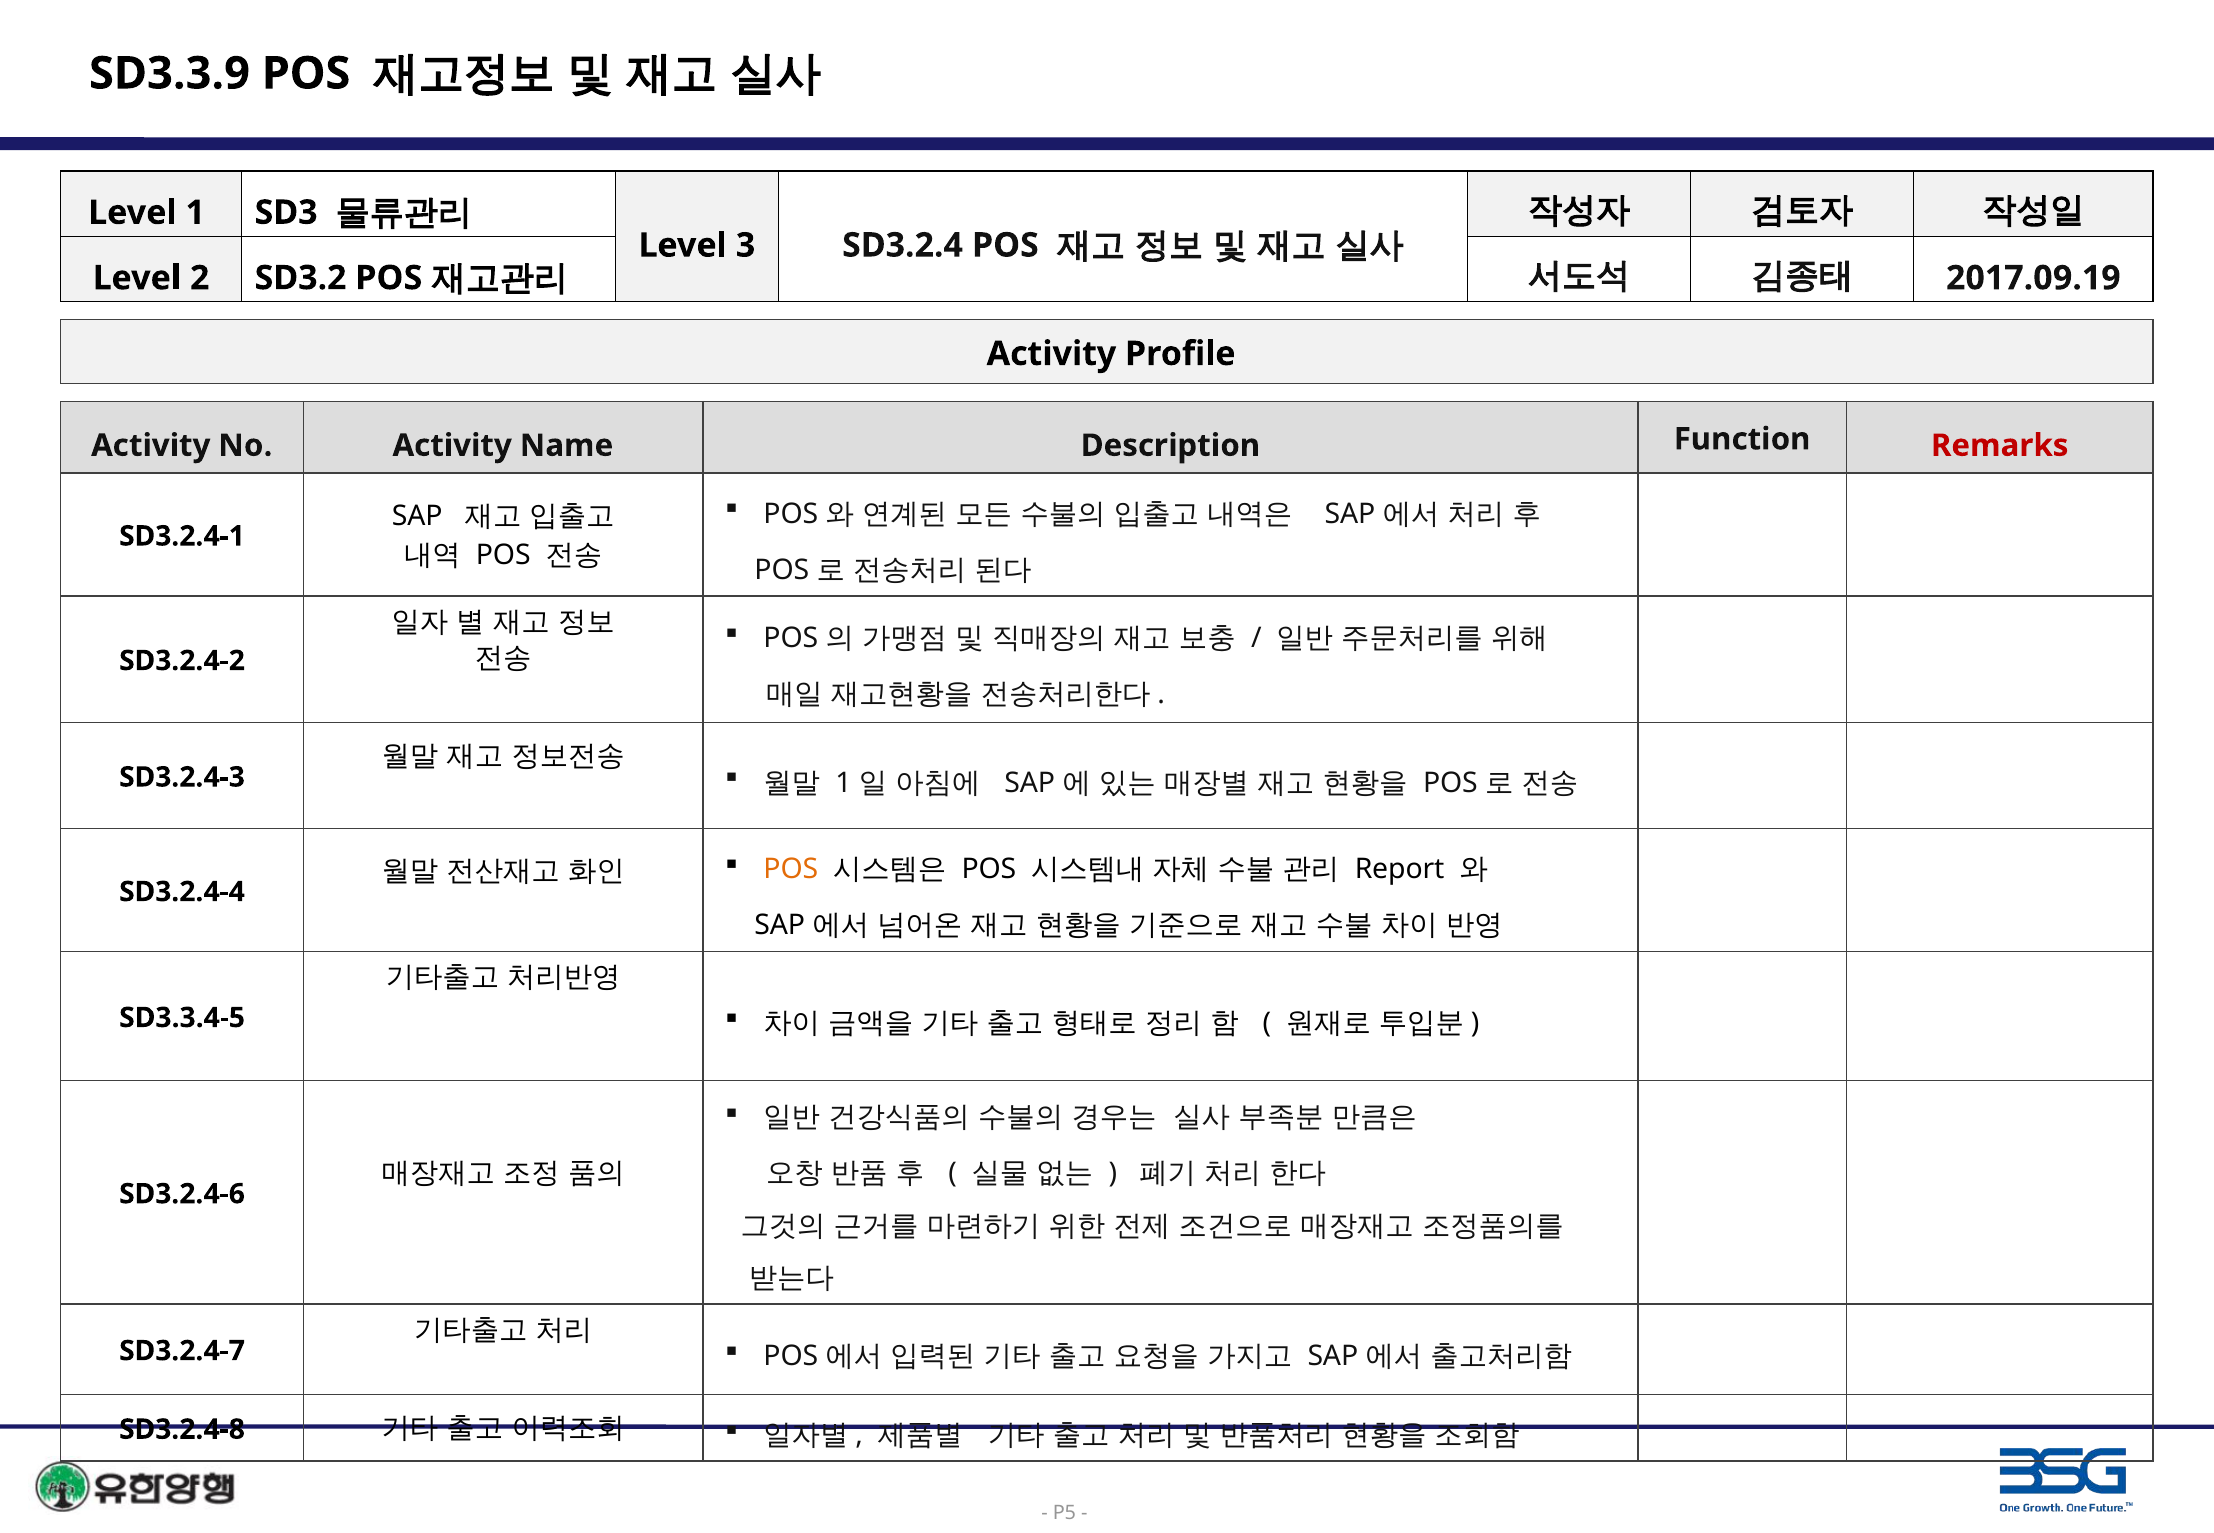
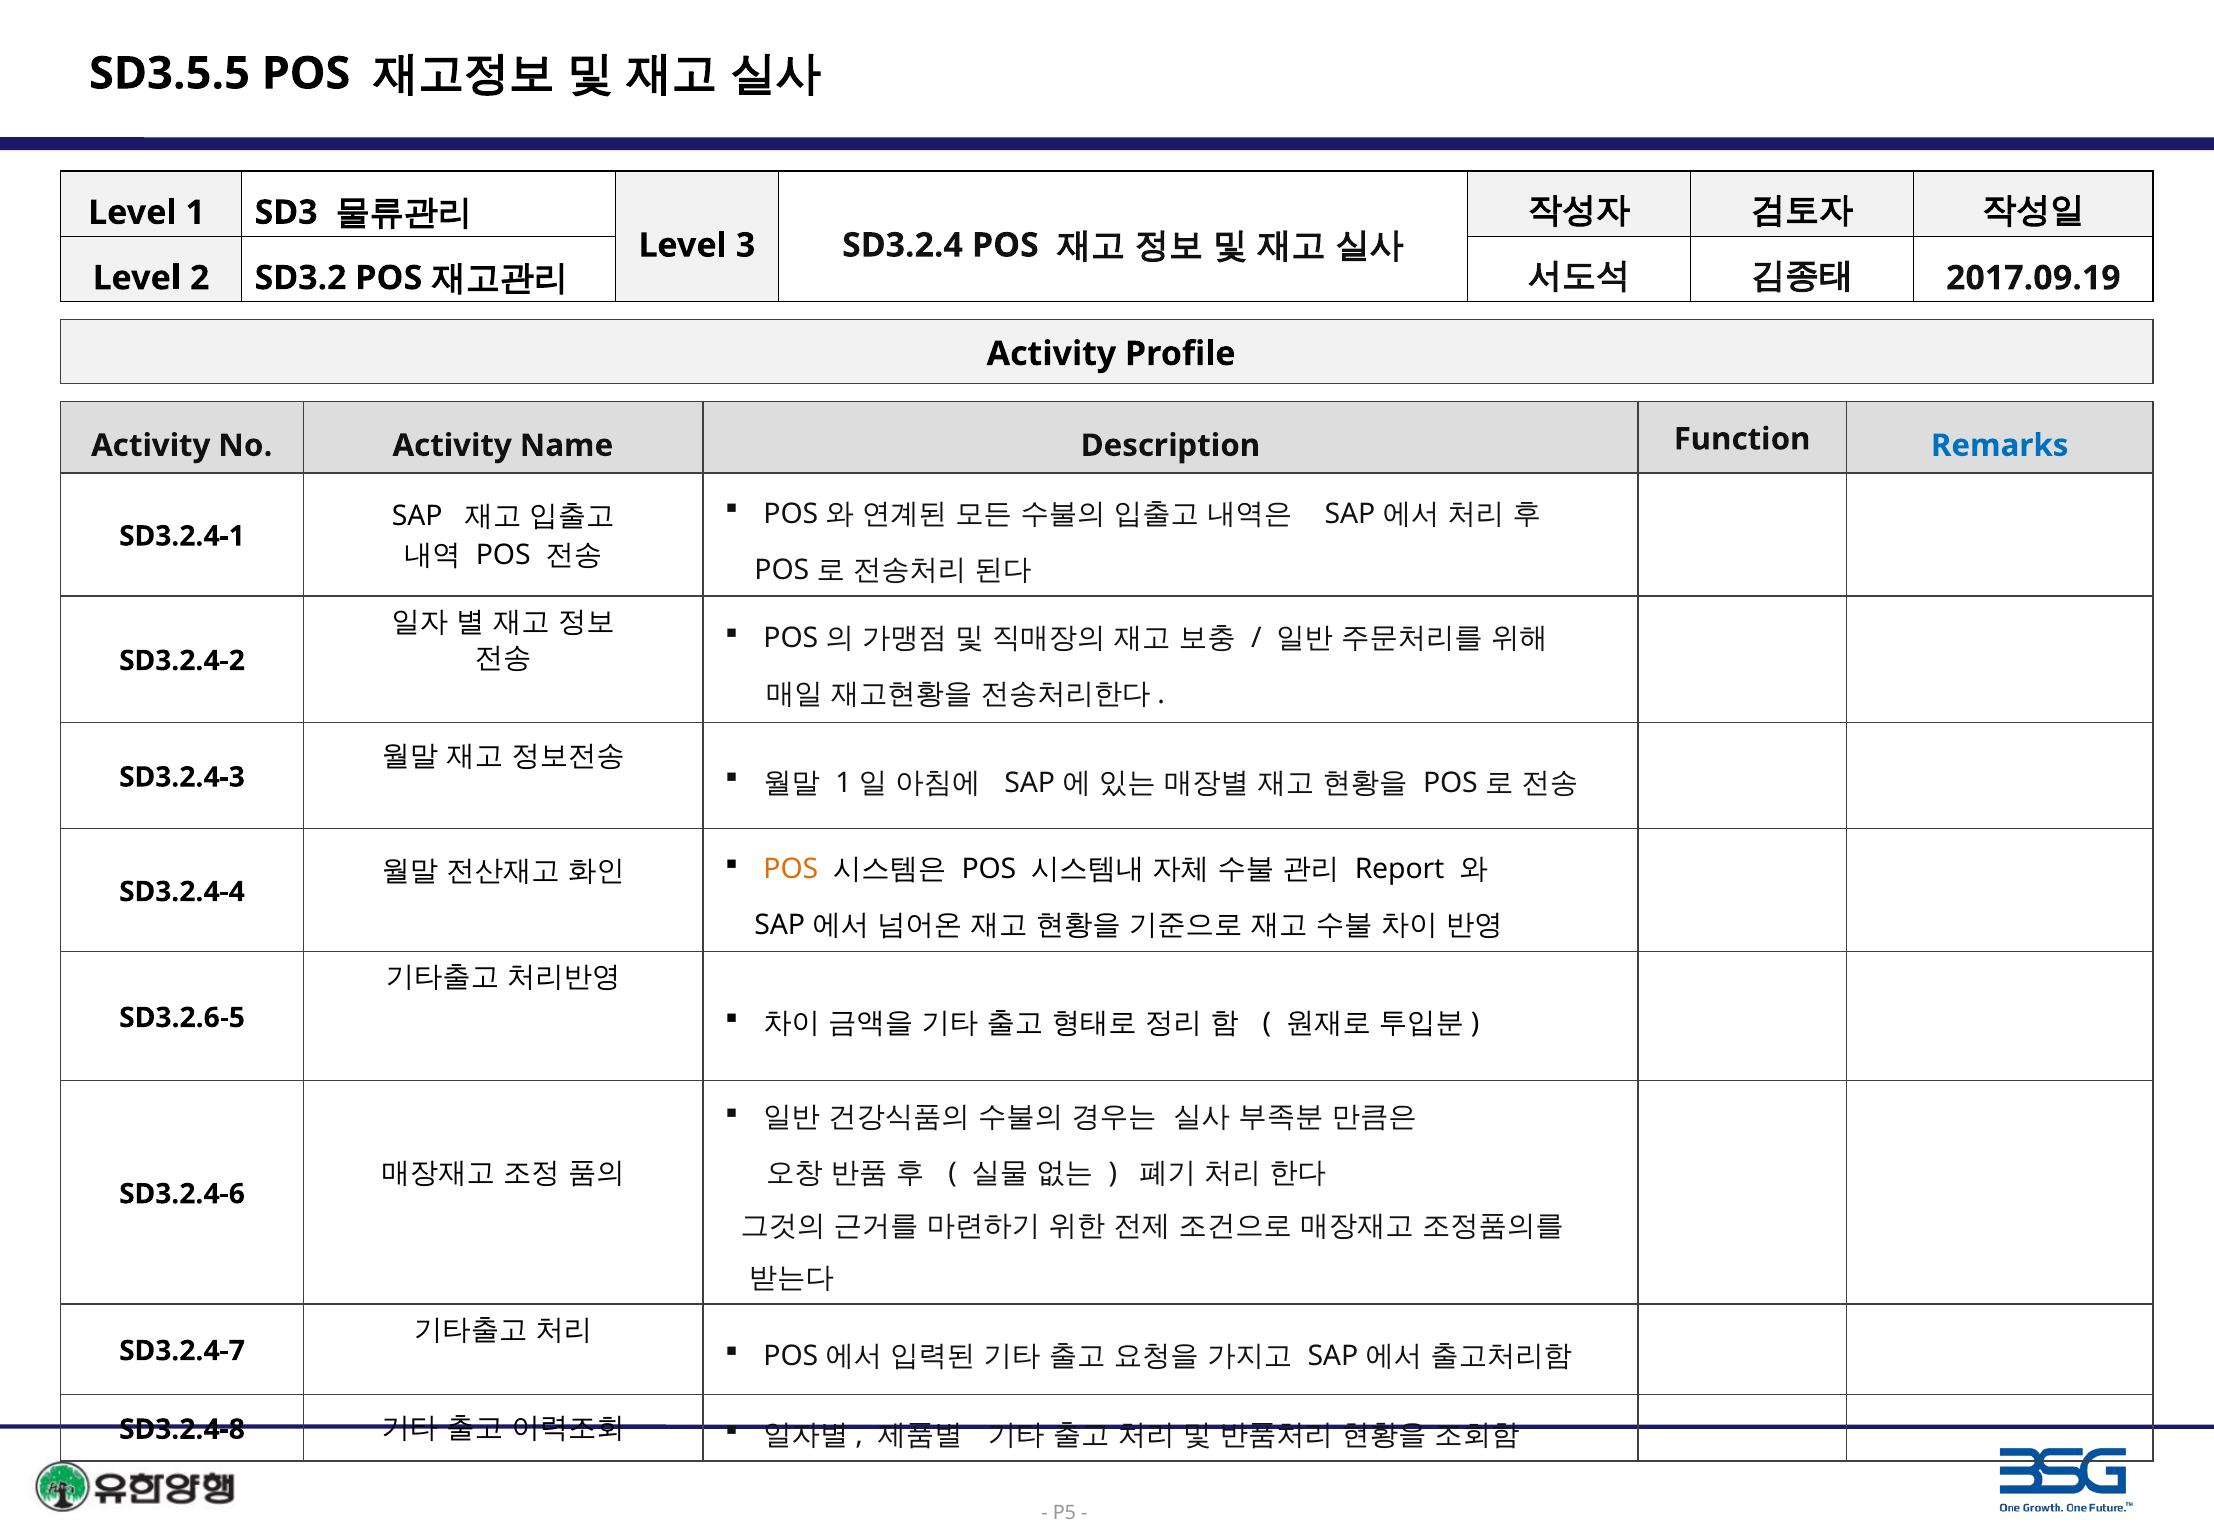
SD3.3.9: SD3.3.9 -> SD3.5.5 (169, 74)
Remarks colour: red -> blue (2000, 446)
SD3.3.4-5: SD3.3.4-5 -> SD3.2.6-5 (182, 1018)
